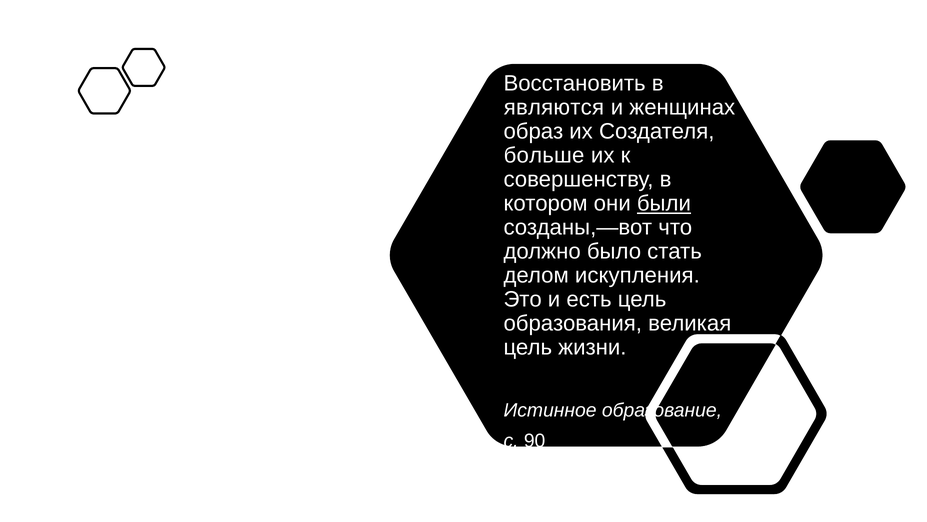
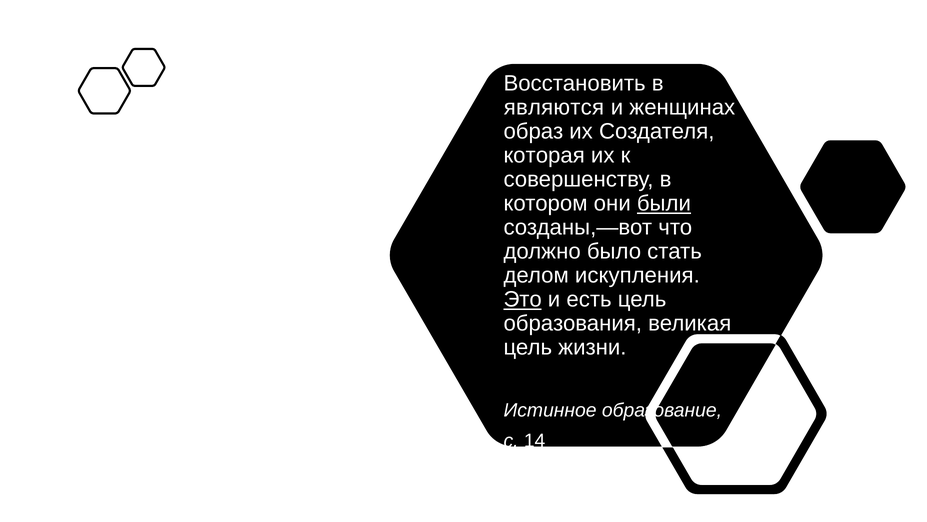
больше: больше -> которая (544, 155)
Это underline: none -> present (523, 299)
90: 90 -> 14 (535, 440)
